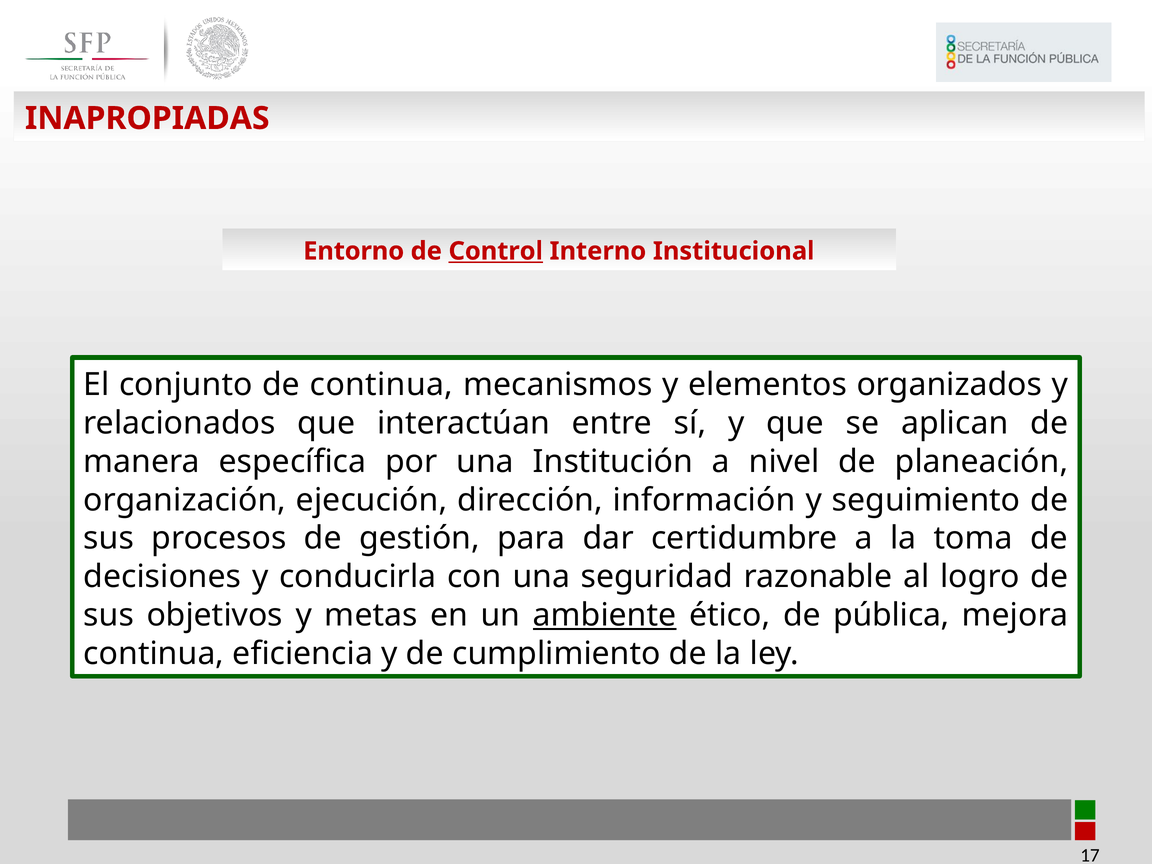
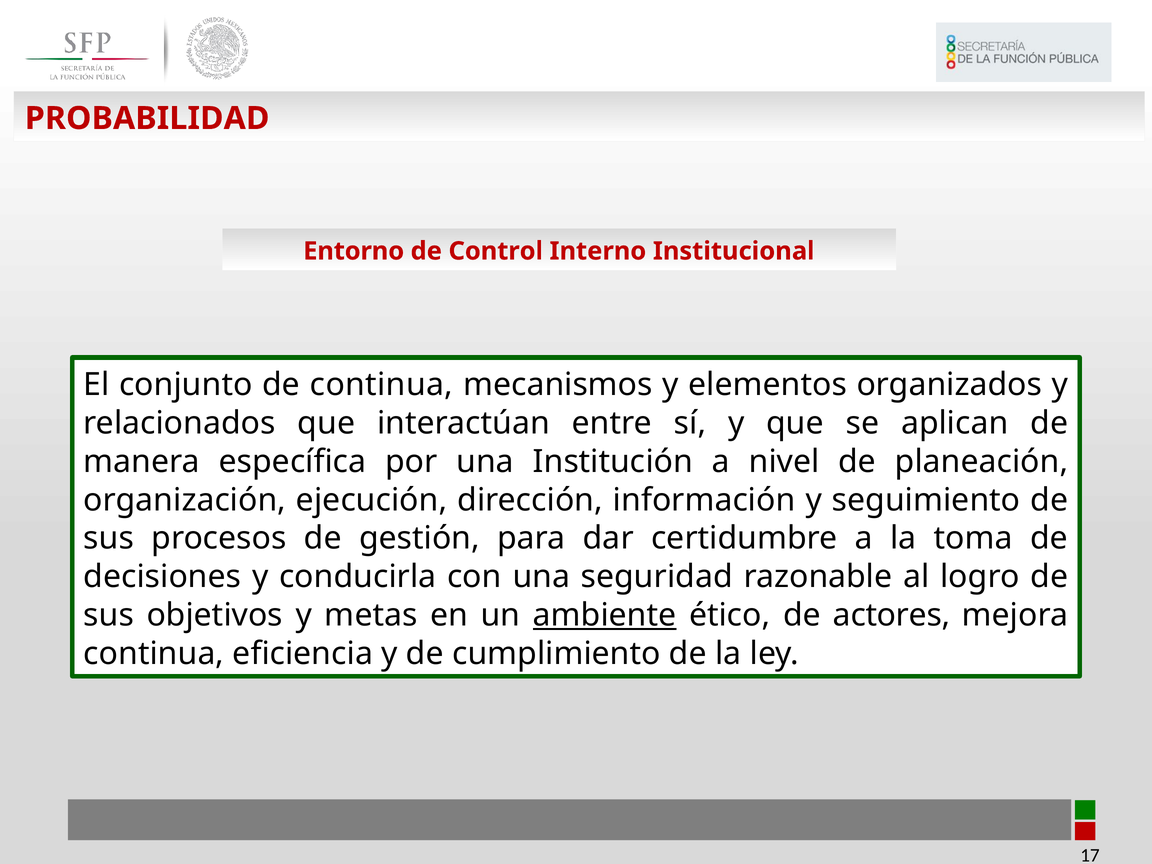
INAPROPIADAS: INAPROPIADAS -> PROBABILIDAD (147, 118)
Control underline: present -> none (496, 251)
pública: pública -> actores (892, 615)
